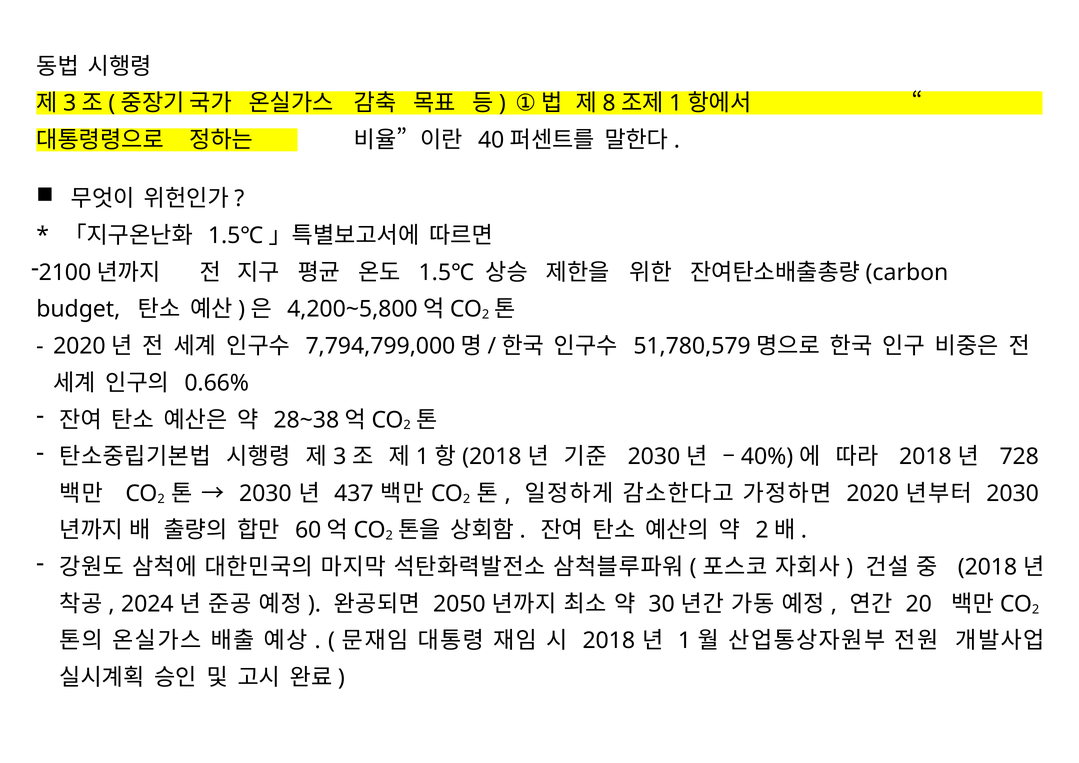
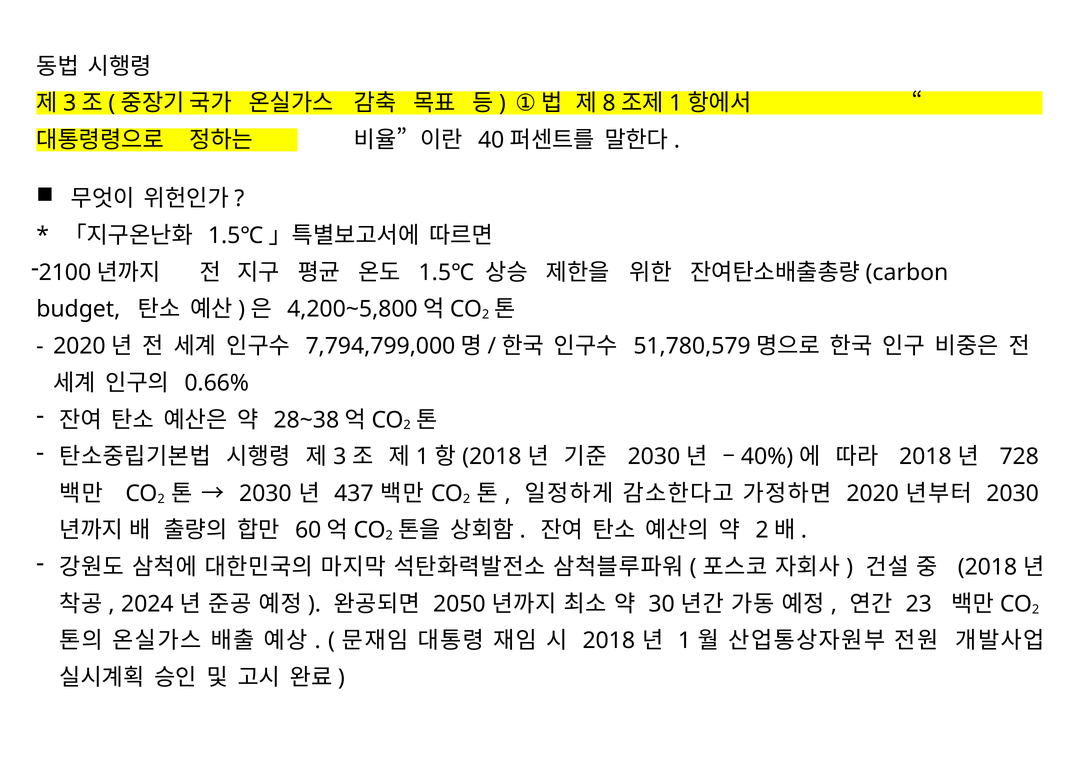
20: 20 -> 23 (919, 604)
